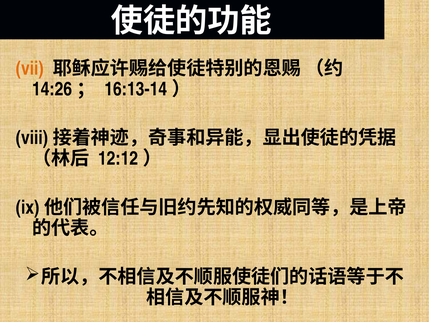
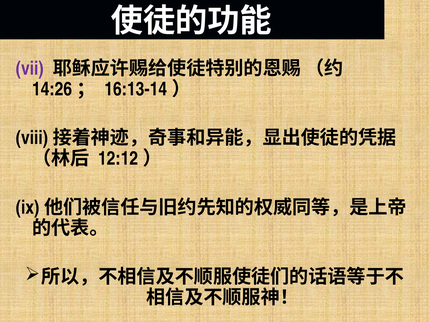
vii colour: orange -> purple (30, 68)
